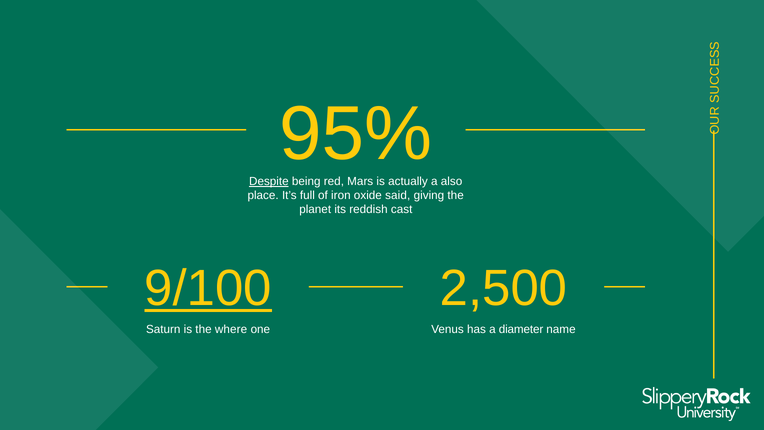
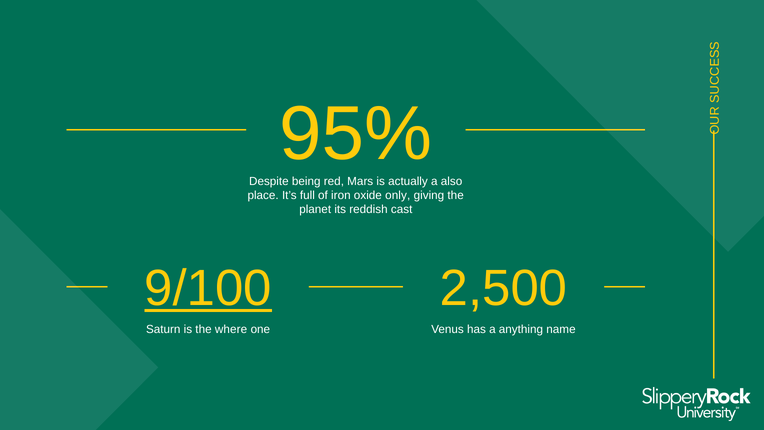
Despite underline: present -> none (269, 181)
said: said -> only (398, 195)
diameter: diameter -> anything (521, 329)
